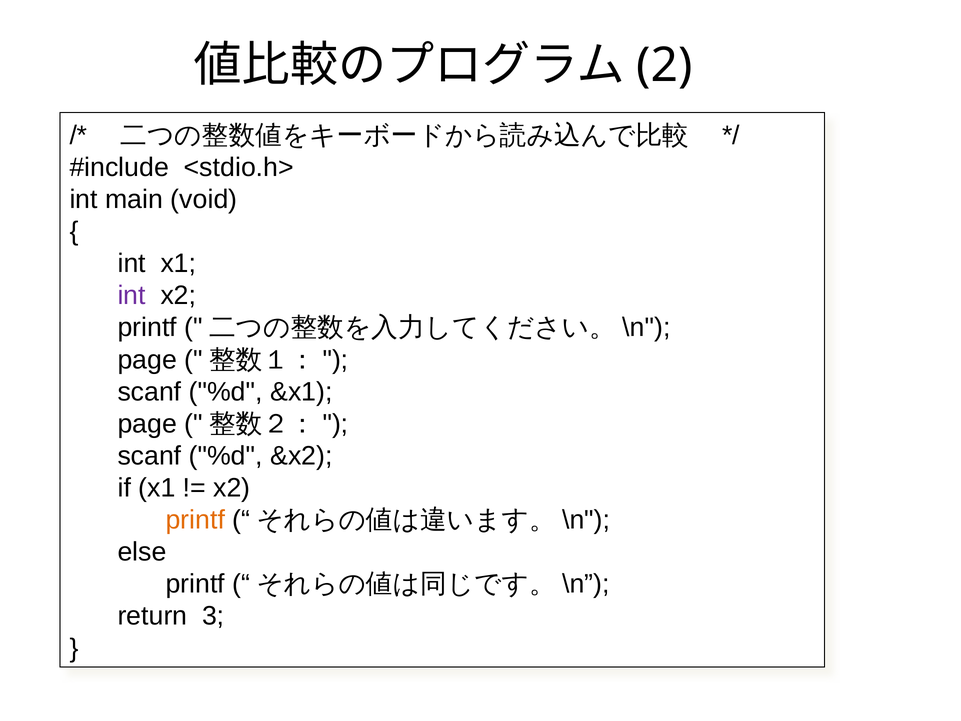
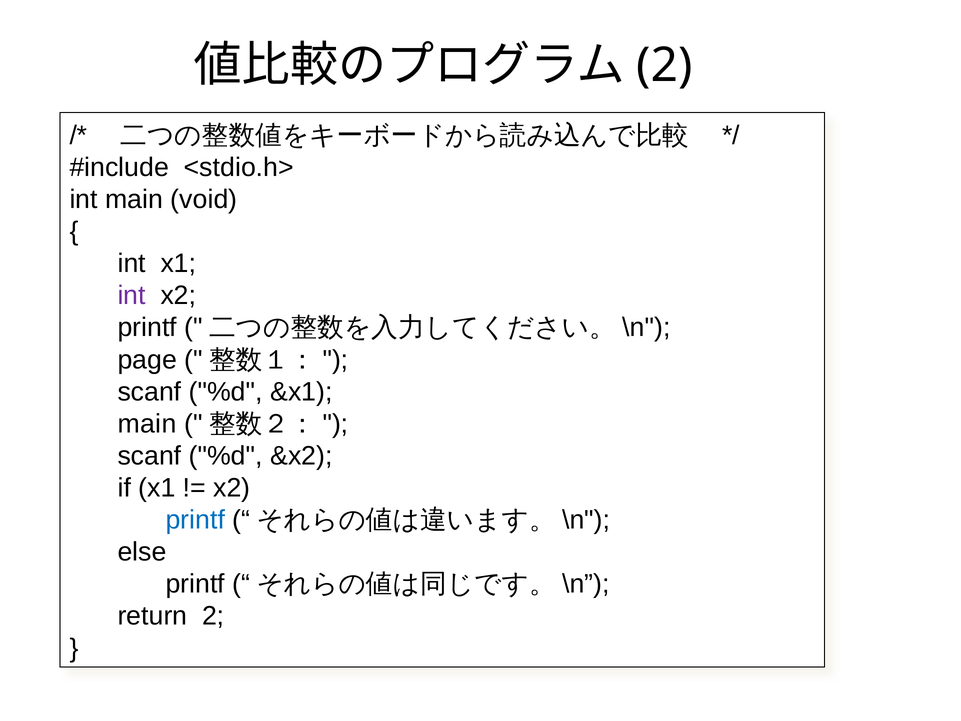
page: page -> main (147, 424)
printf colour: orange -> blue (195, 520)
return 3: 3 -> 2 (213, 616)
